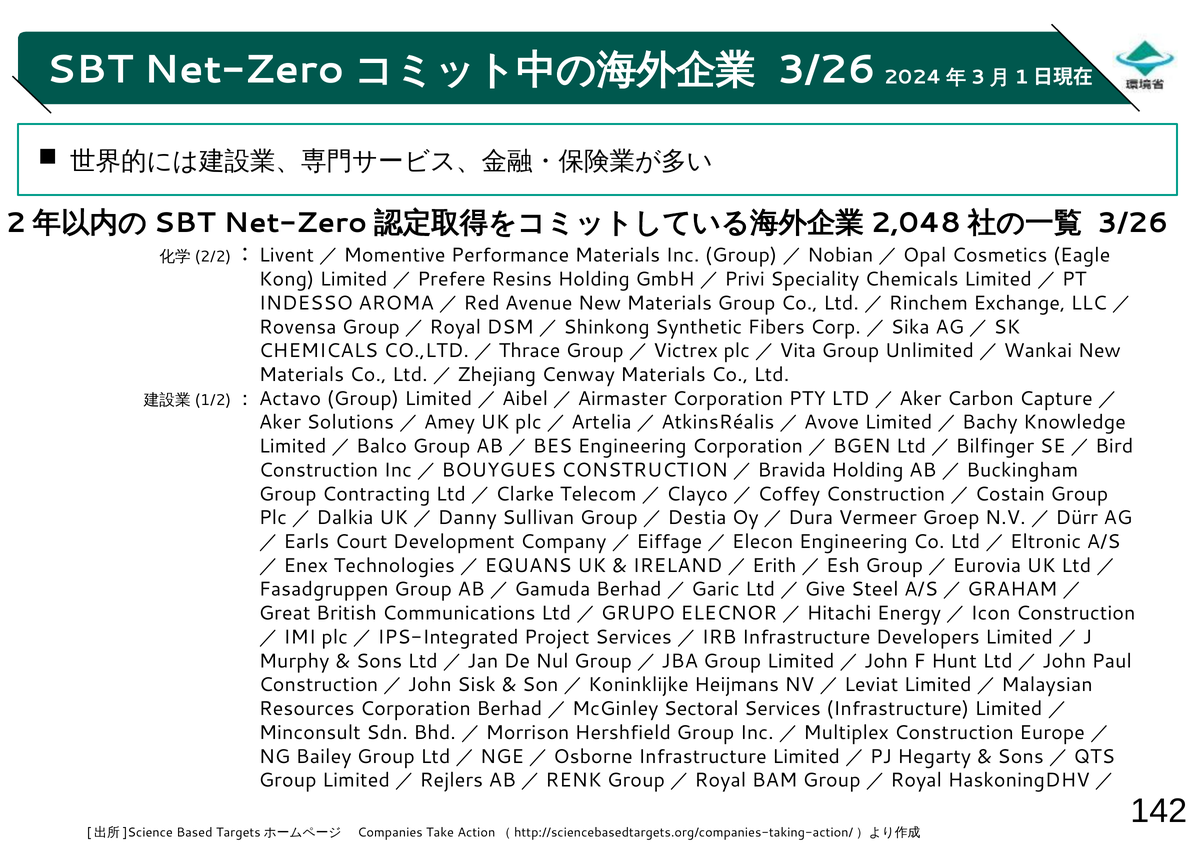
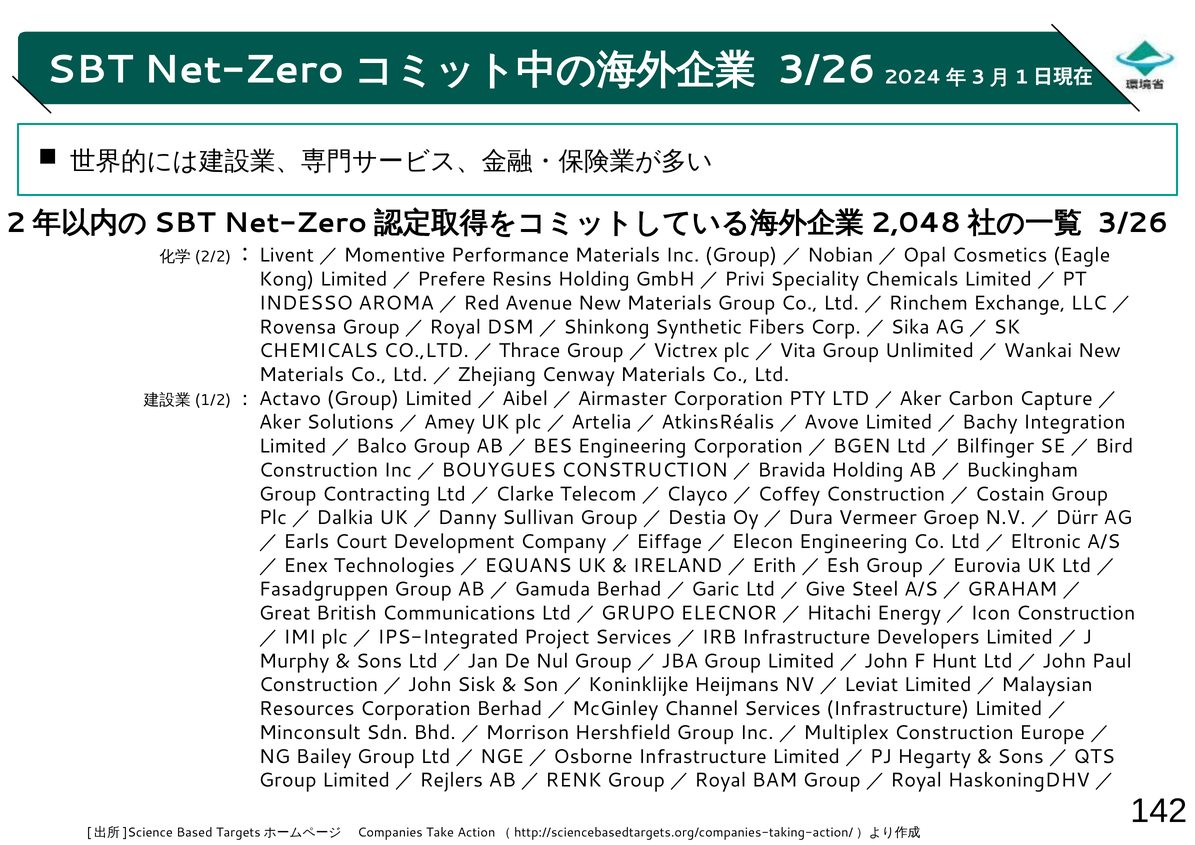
Knowledge: Knowledge -> Integration (1074, 422)
Sectoral: Sectoral -> Channel (701, 709)
